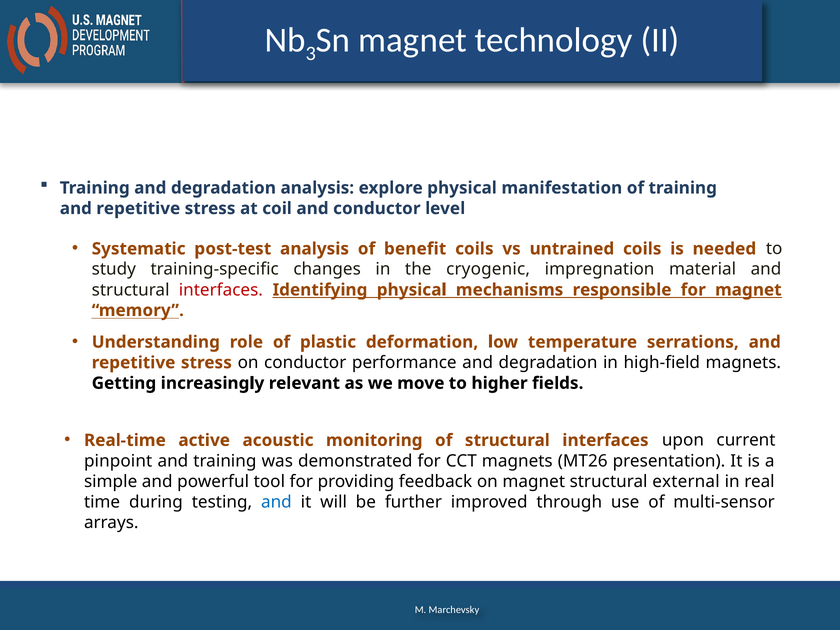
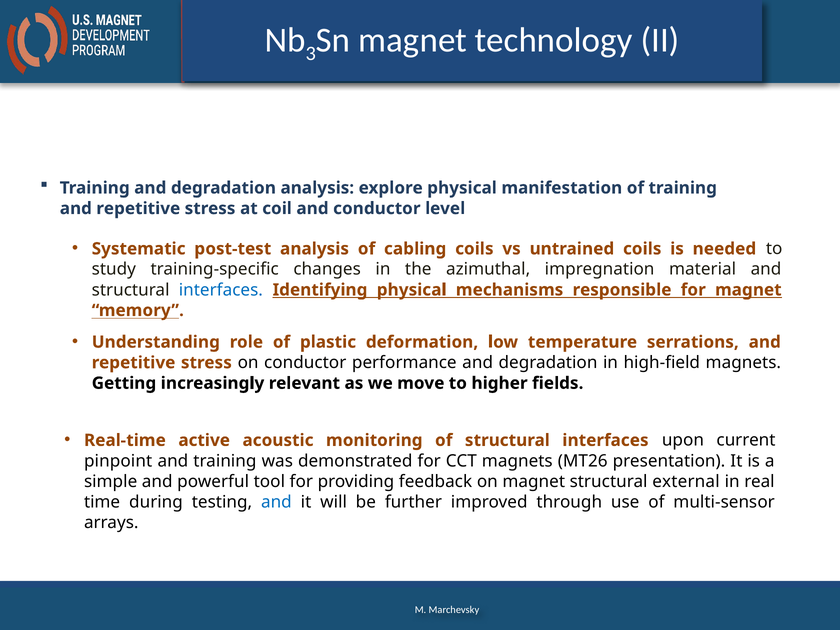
benefit: benefit -> cabling (415, 249)
cryogenic: cryogenic -> azimuthal (488, 269)
interfaces colour: red -> blue (221, 290)
